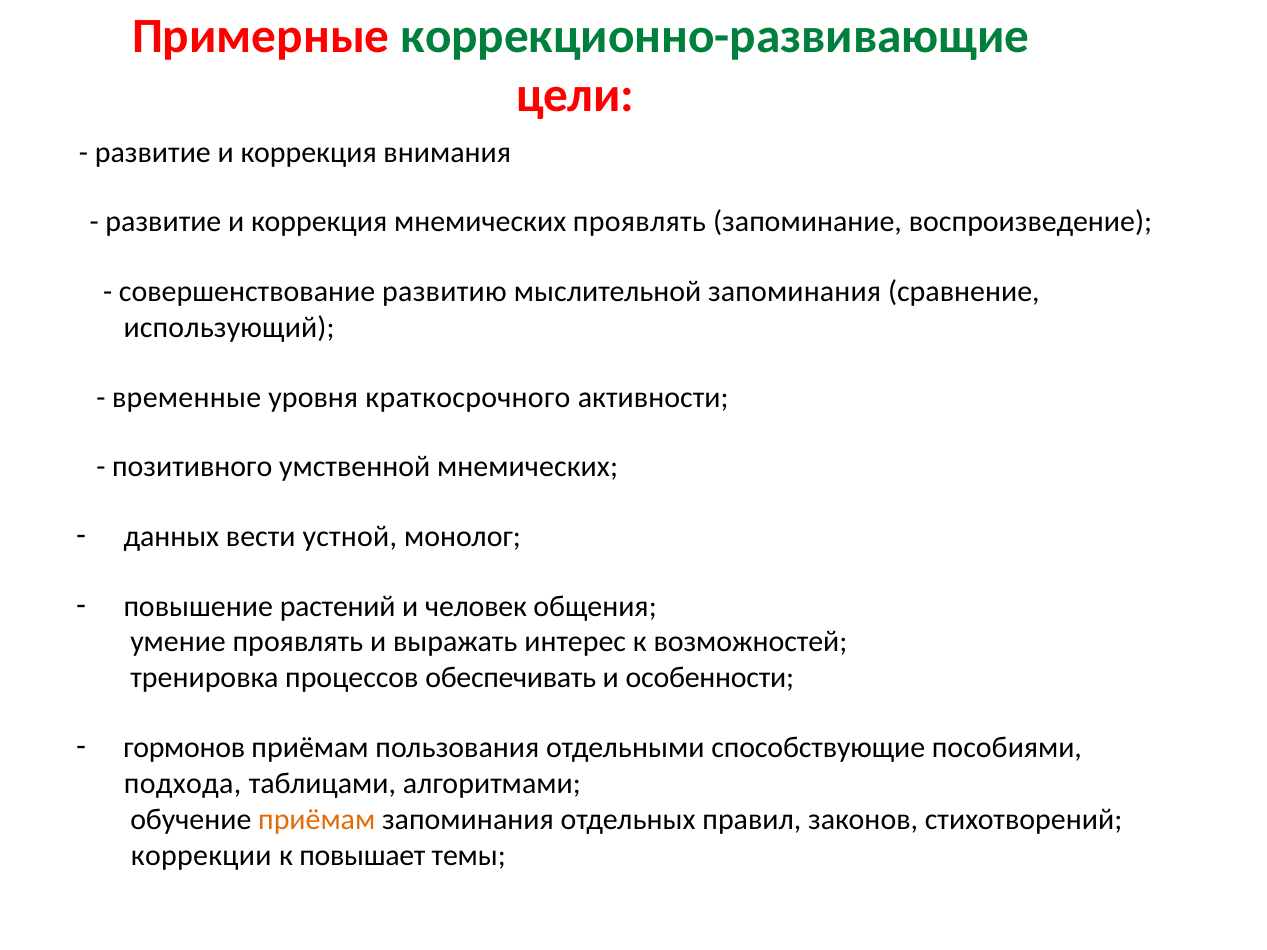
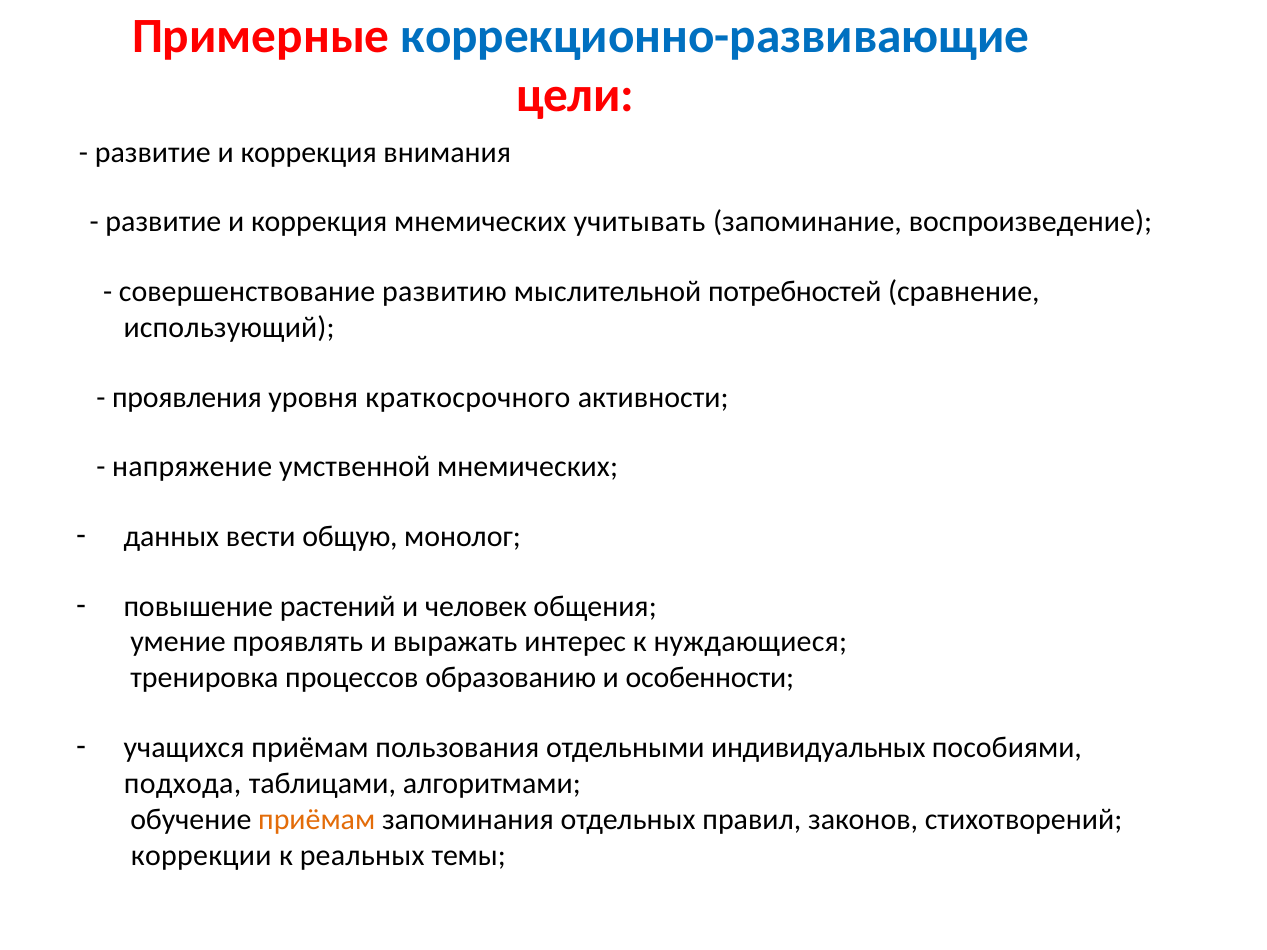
коррекционно-развивающие colour: green -> blue (715, 36)
мнемических проявлять: проявлять -> учитывать (640, 222)
мыслительной запоминания: запоминания -> потребностей (795, 292)
временные: временные -> проявления (187, 397)
позитивного: позитивного -> напряжение (192, 467)
устной: устной -> общую (350, 537)
возможностей: возможностей -> нуждающиеся (750, 642)
обеспечивать: обеспечивать -> образованию (511, 678)
гормонов: гормонов -> учащихся (184, 748)
способствующие: способствующие -> индивидуальных (818, 748)
повышает: повышает -> реальных (362, 856)
